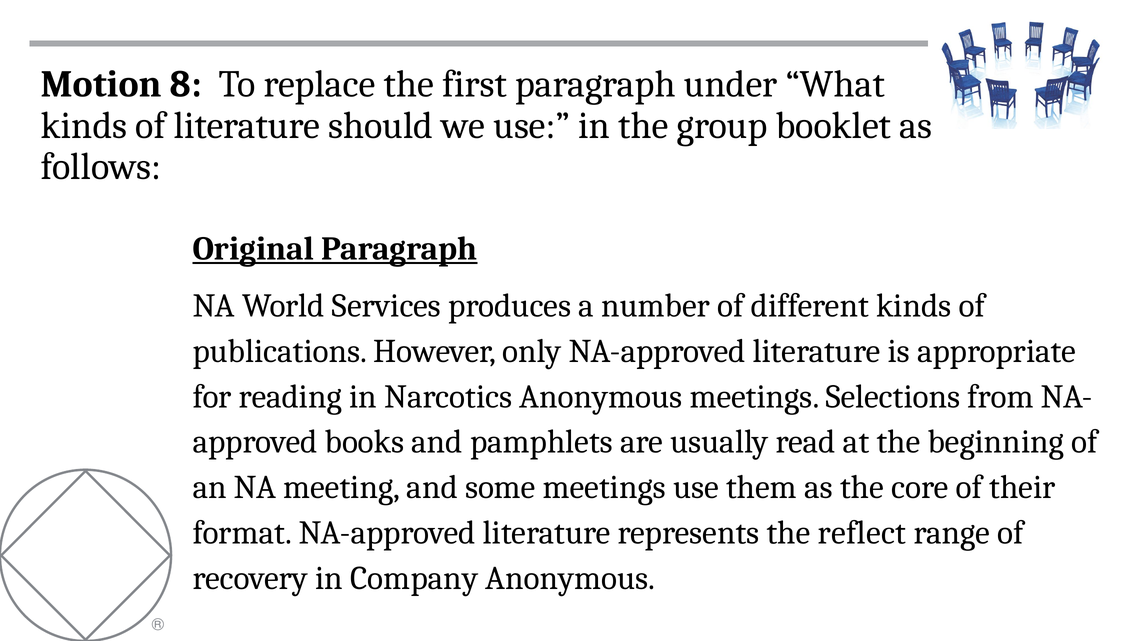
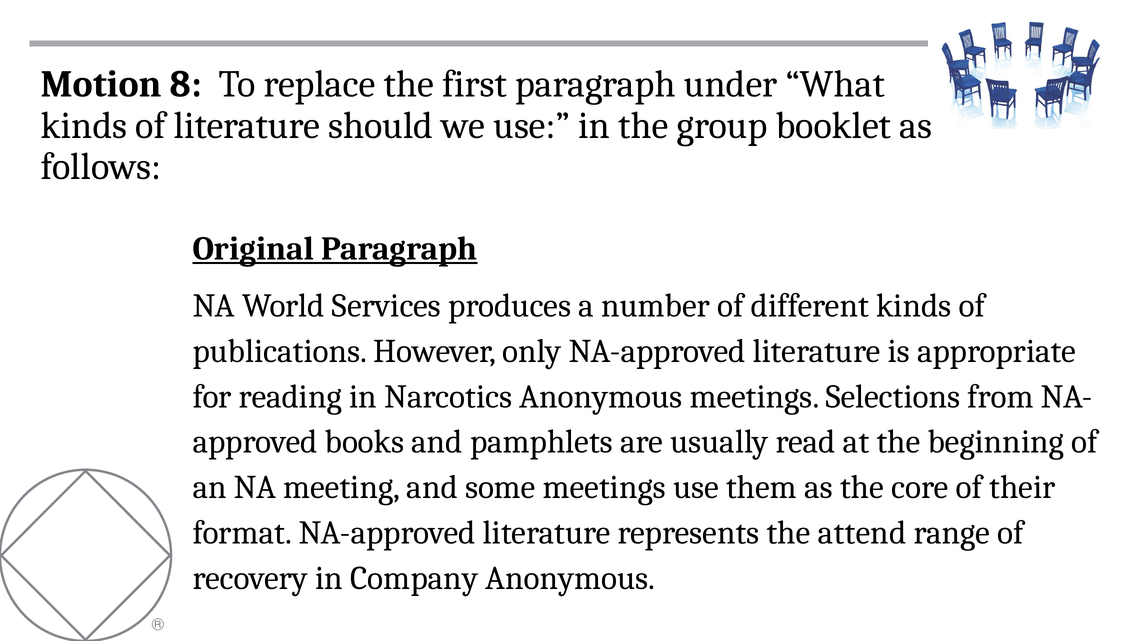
reflect: reflect -> attend (862, 532)
